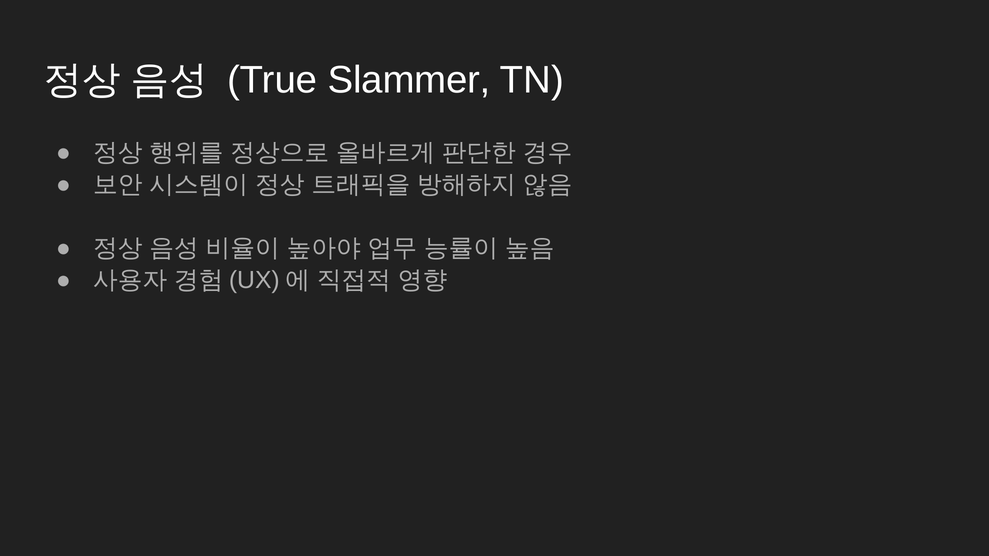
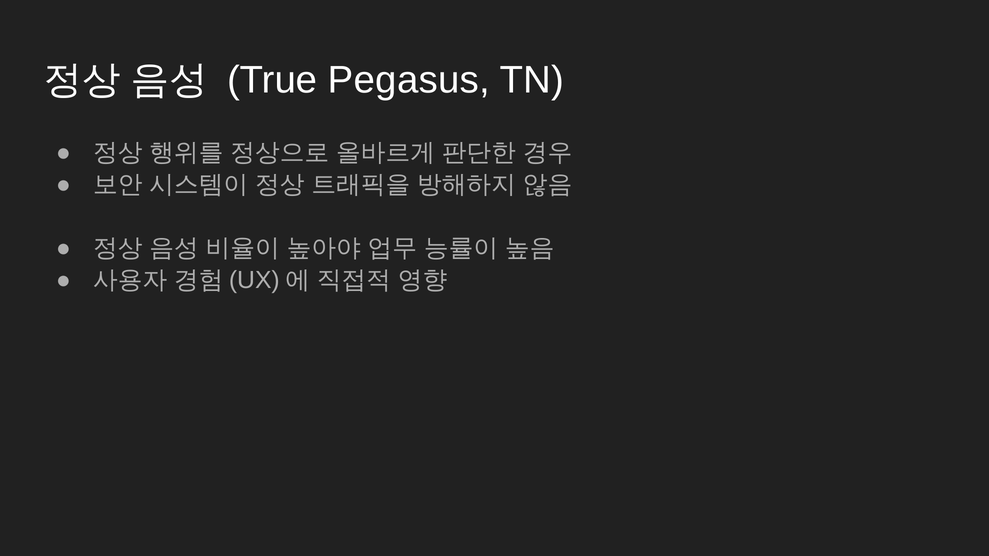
Slammer: Slammer -> Pegasus (409, 80)
